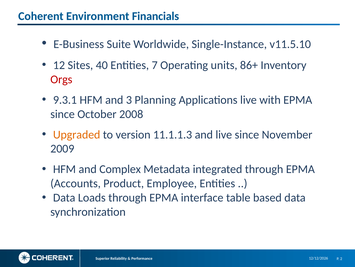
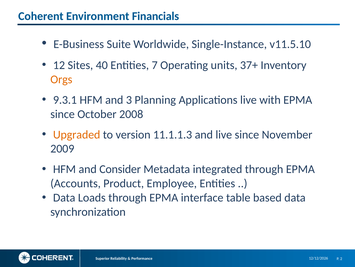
86+: 86+ -> 37+ (249, 65)
Orgs colour: red -> orange (61, 79)
Complex: Complex -> Consider (120, 169)
